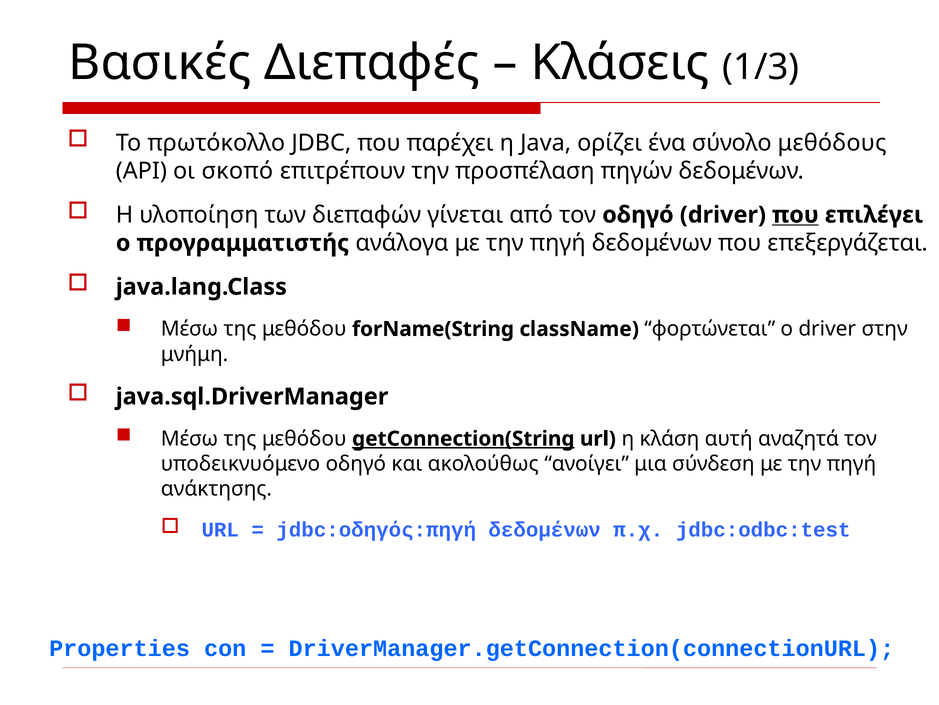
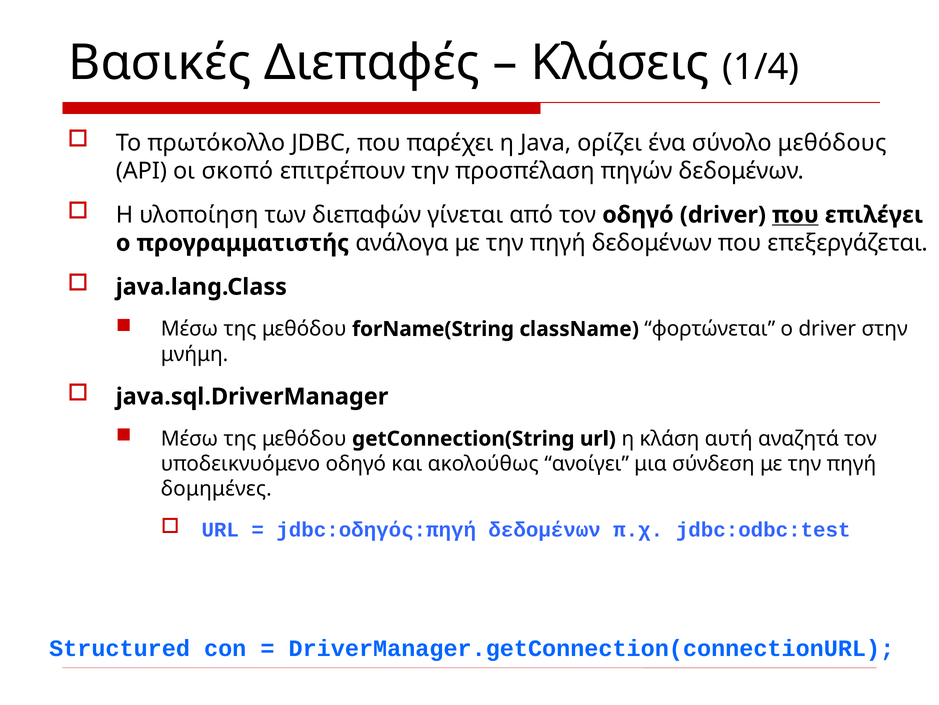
1/3: 1/3 -> 1/4 (761, 67)
getConnection(String underline: present -> none (463, 438)
ανάκτησης: ανάκτησης -> δομημένες (216, 488)
Properties: Properties -> Structured (120, 648)
